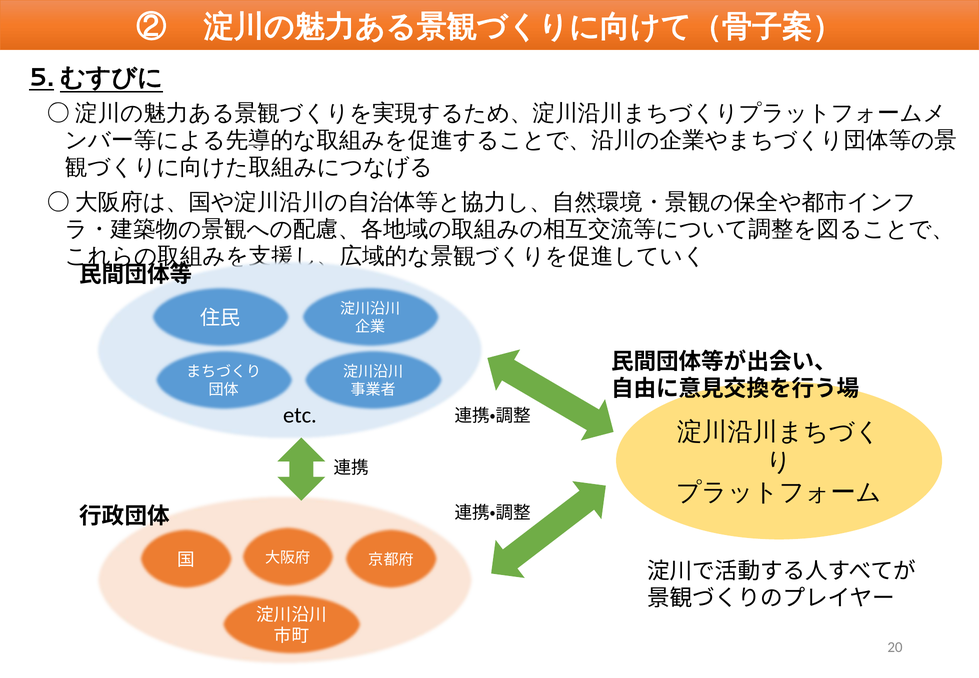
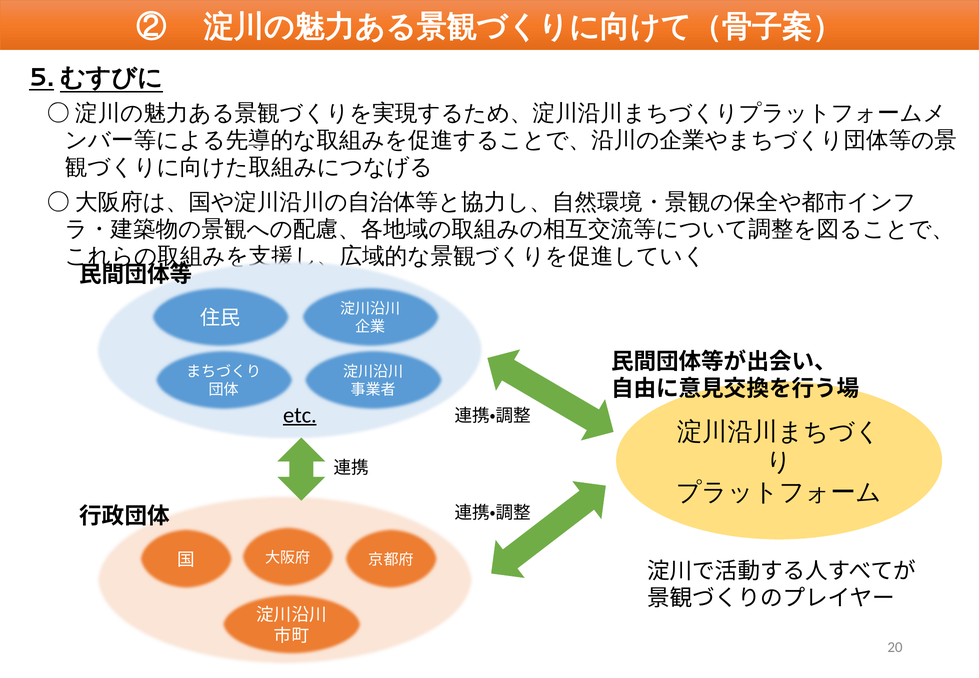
etc underline: none -> present (300, 415)
